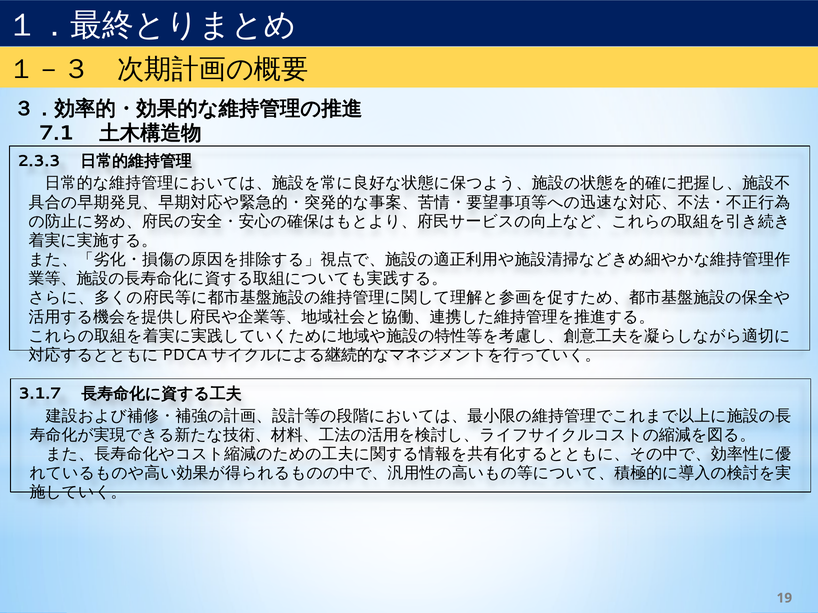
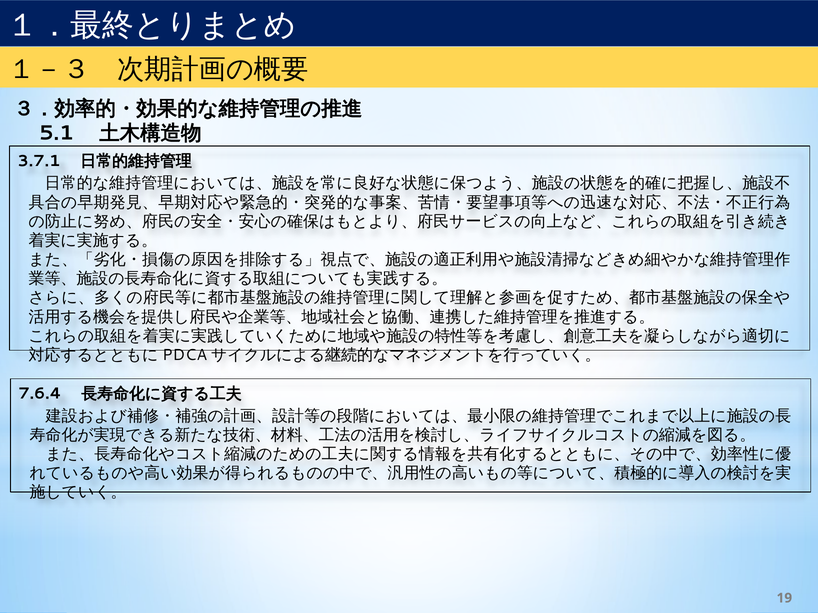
7.1: 7.1 -> 5.1 (56, 133)
2.3.3: 2.3.3 -> 3.7.1 (39, 161)
3.1.7: 3.1.7 -> 7.6.4 (40, 394)
